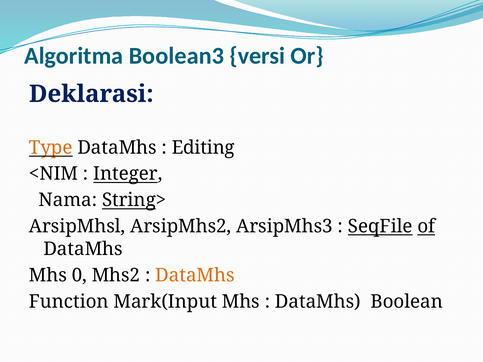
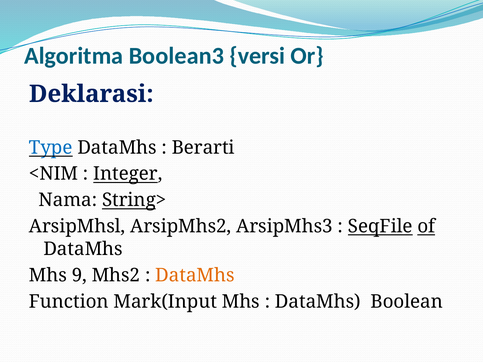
Type colour: orange -> blue (51, 148)
Editing: Editing -> Berarti (203, 148)
0: 0 -> 9 (79, 275)
